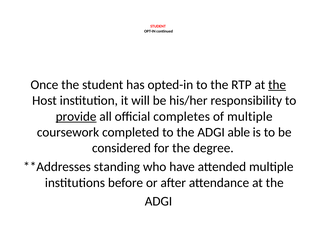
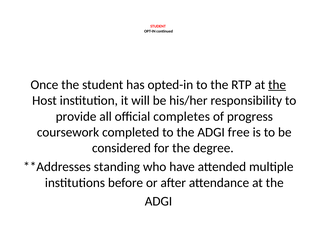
provide underline: present -> none (76, 116)
of multiple: multiple -> progress (250, 116)
able: able -> free (239, 132)
